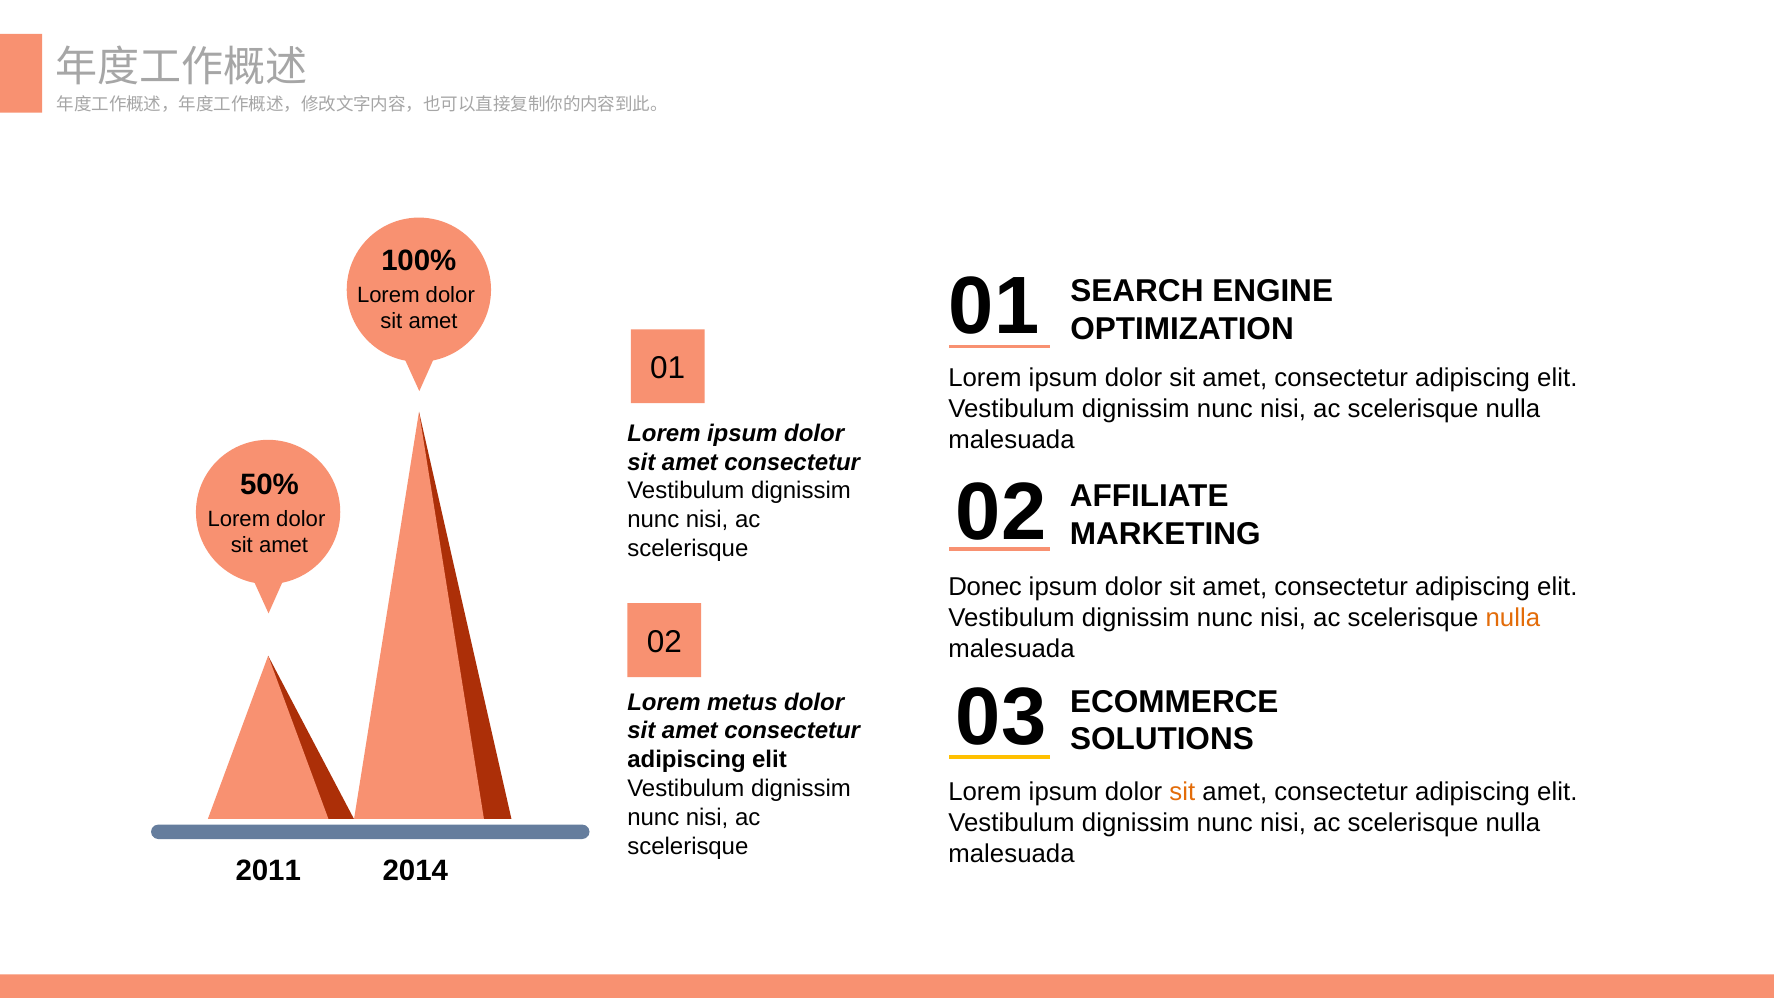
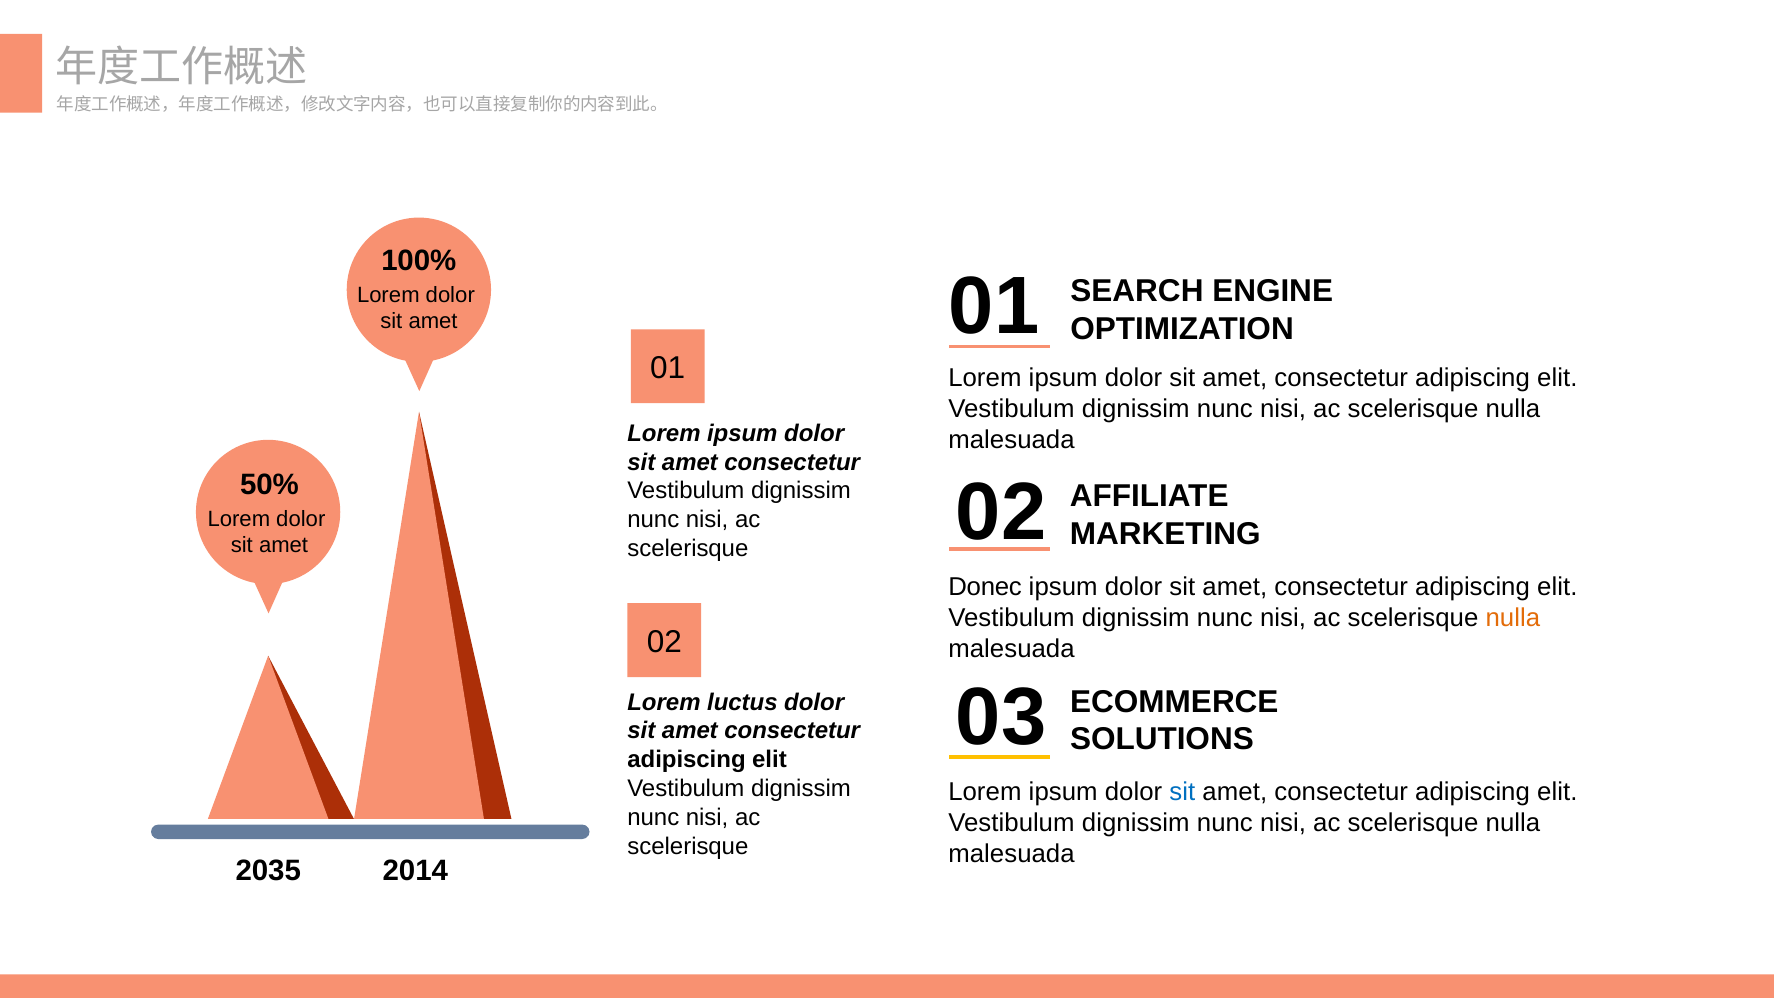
metus: metus -> luctus (742, 702)
sit colour: orange -> blue (1182, 792)
2011: 2011 -> 2035 (268, 870)
